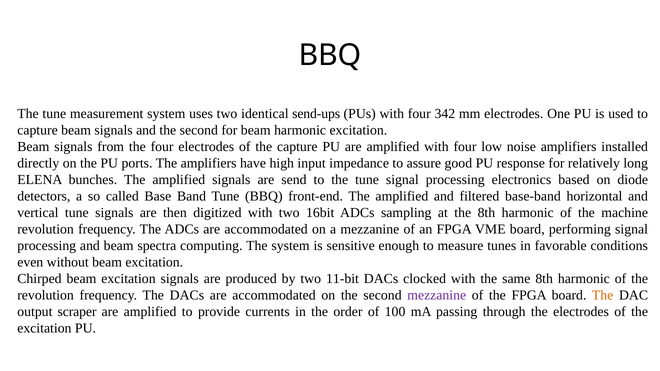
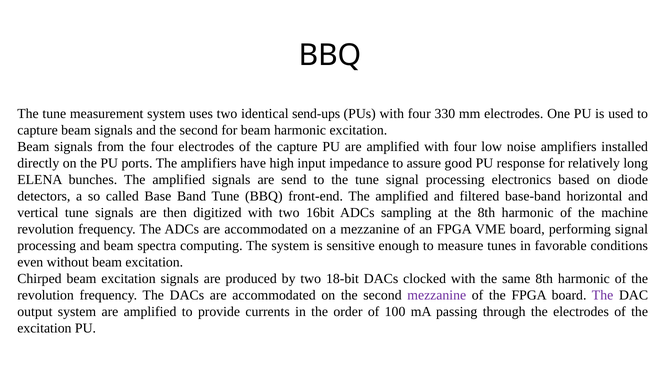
342: 342 -> 330 (445, 114)
11-bit: 11-bit -> 18-bit (342, 279)
The colour: orange -> purple (603, 295)
output scraper: scraper -> system (77, 312)
